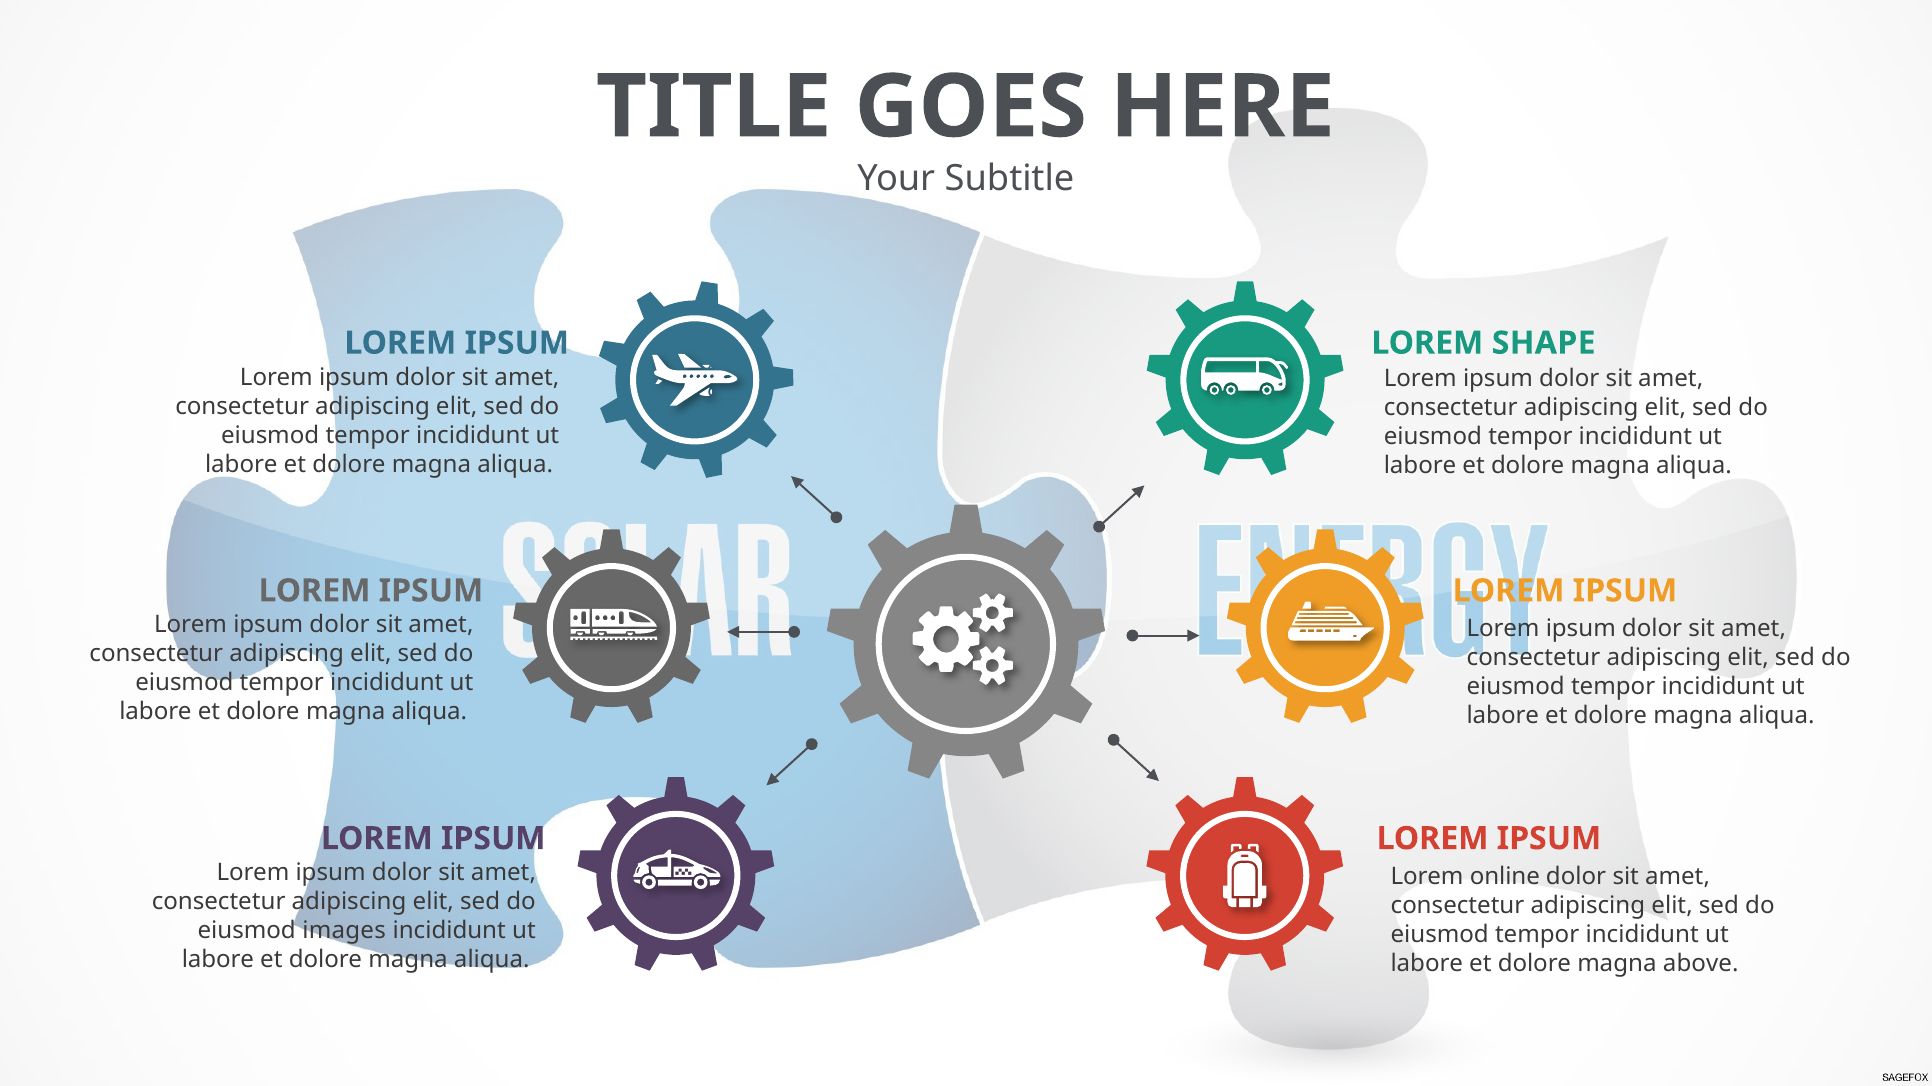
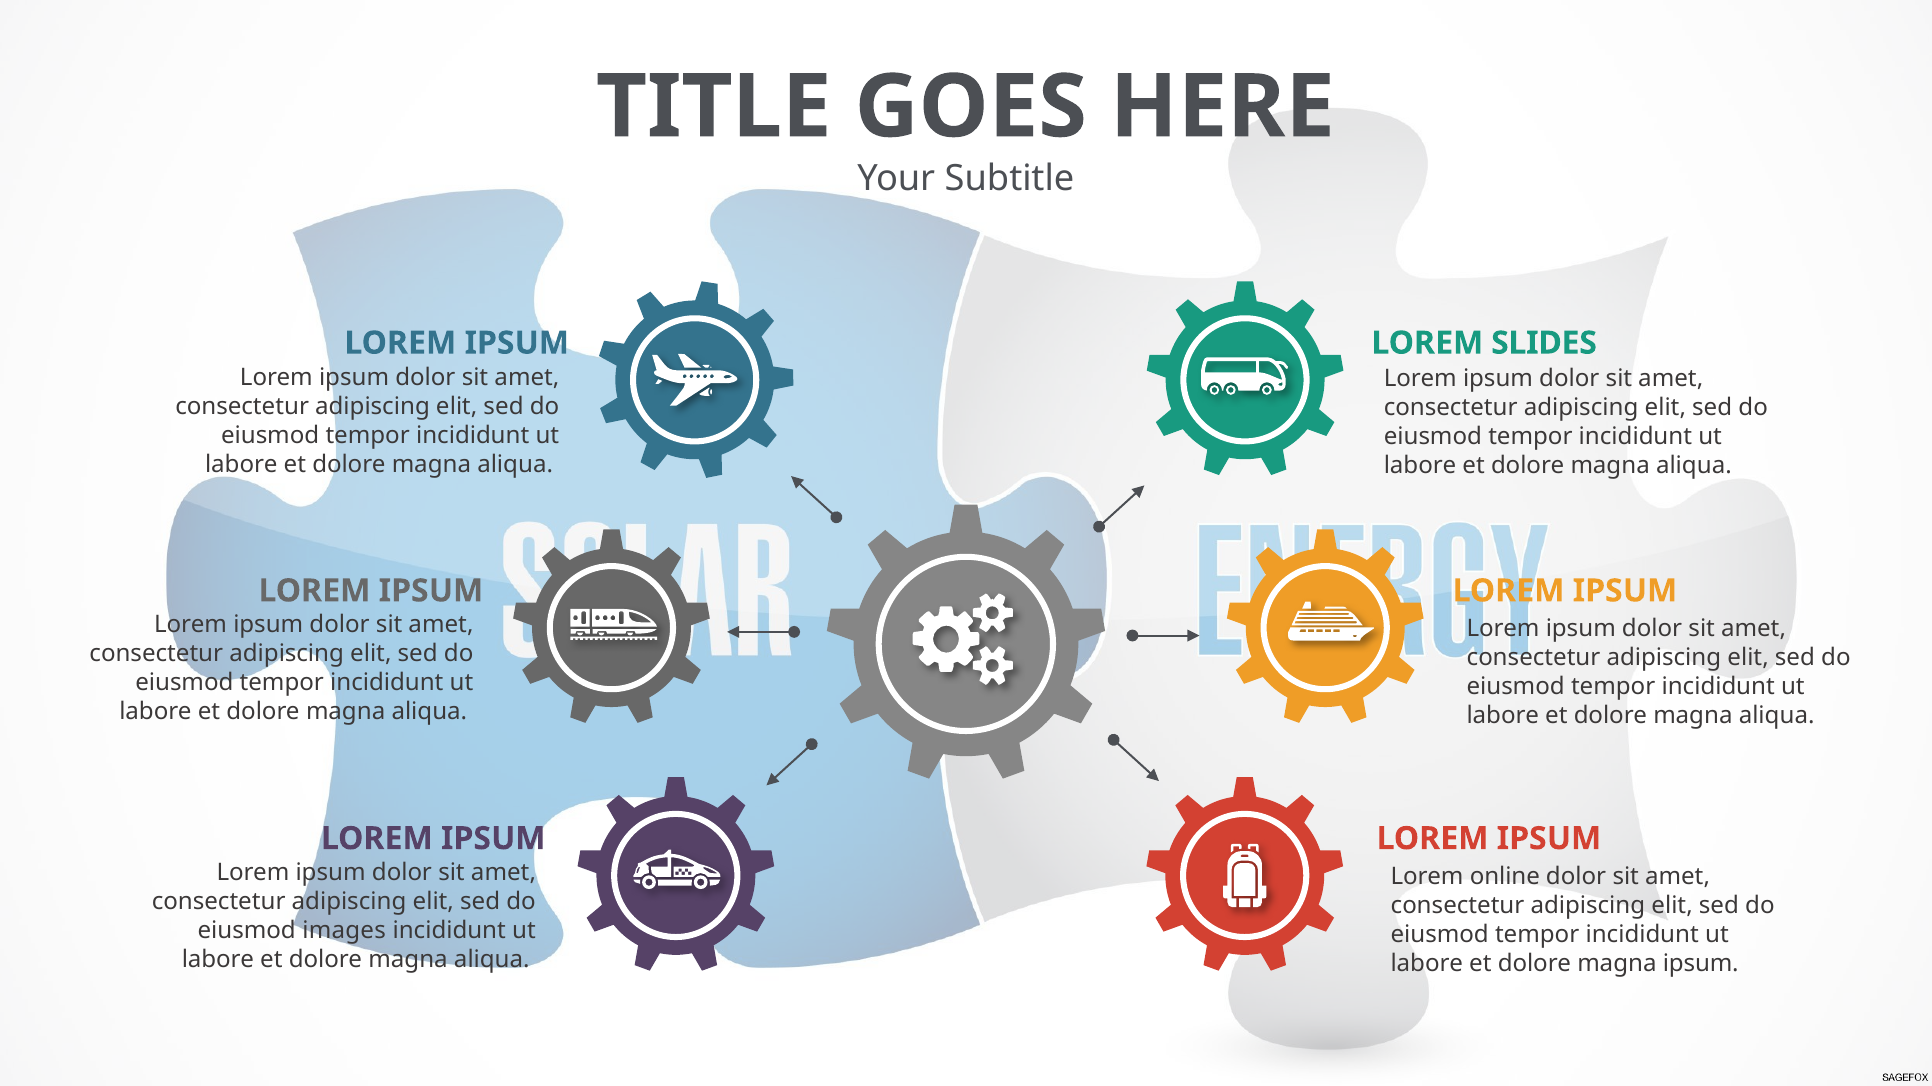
SHAPE: SHAPE -> SLIDES (1544, 343)
magna above: above -> ipsum (1701, 964)
